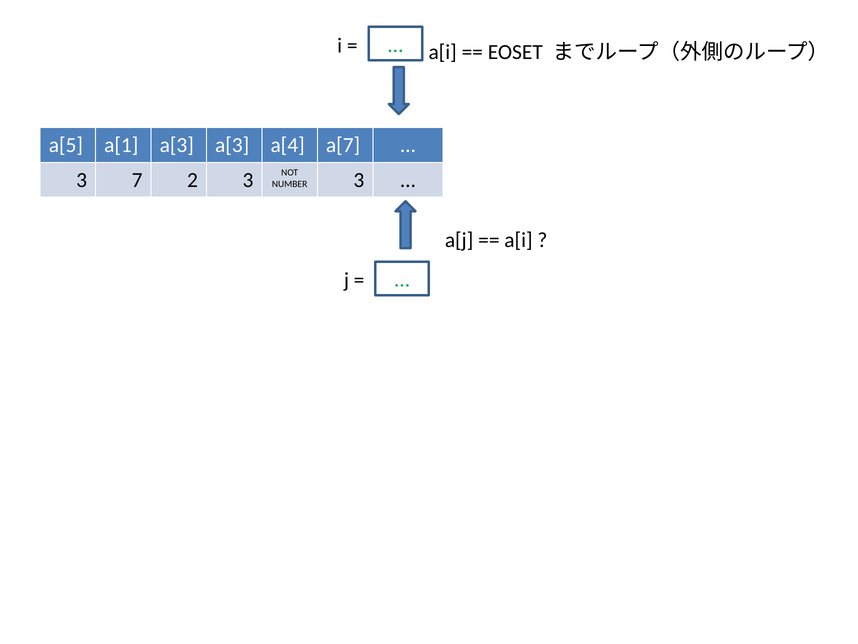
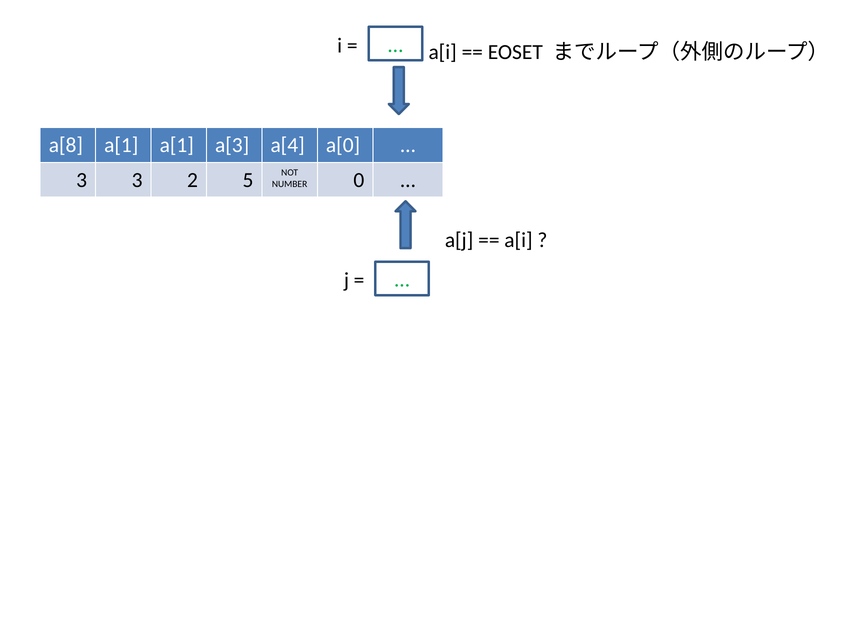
a[5: a[5 -> a[8 (66, 145)
a[1 a[3: a[3 -> a[1 (177, 145)
a[7: a[7 -> a[0 (343, 145)
3 7: 7 -> 3 (137, 180)
2 3: 3 -> 5 (248, 180)
NUMBER 3: 3 -> 0 (359, 180)
